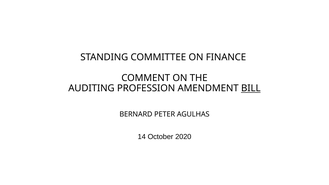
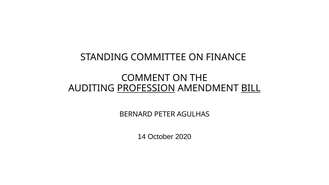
PROFESSION underline: none -> present (146, 88)
